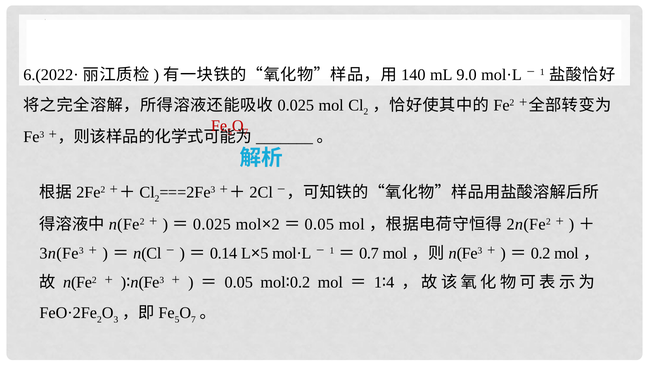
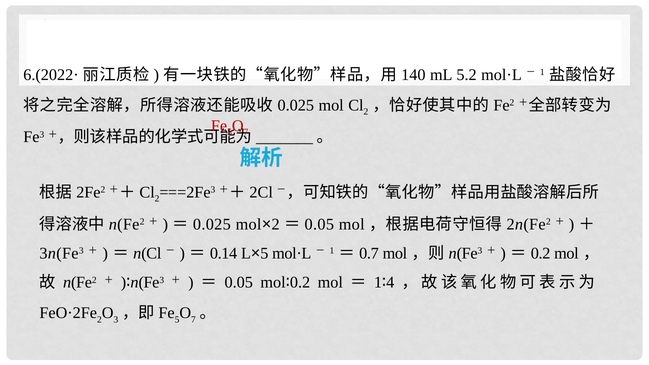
9.0: 9.0 -> 5.2 (467, 75)
